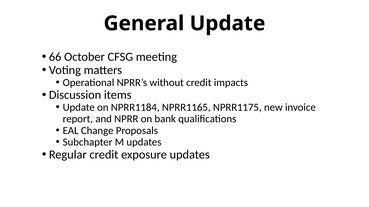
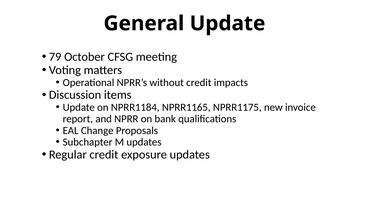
66: 66 -> 79 (55, 57)
